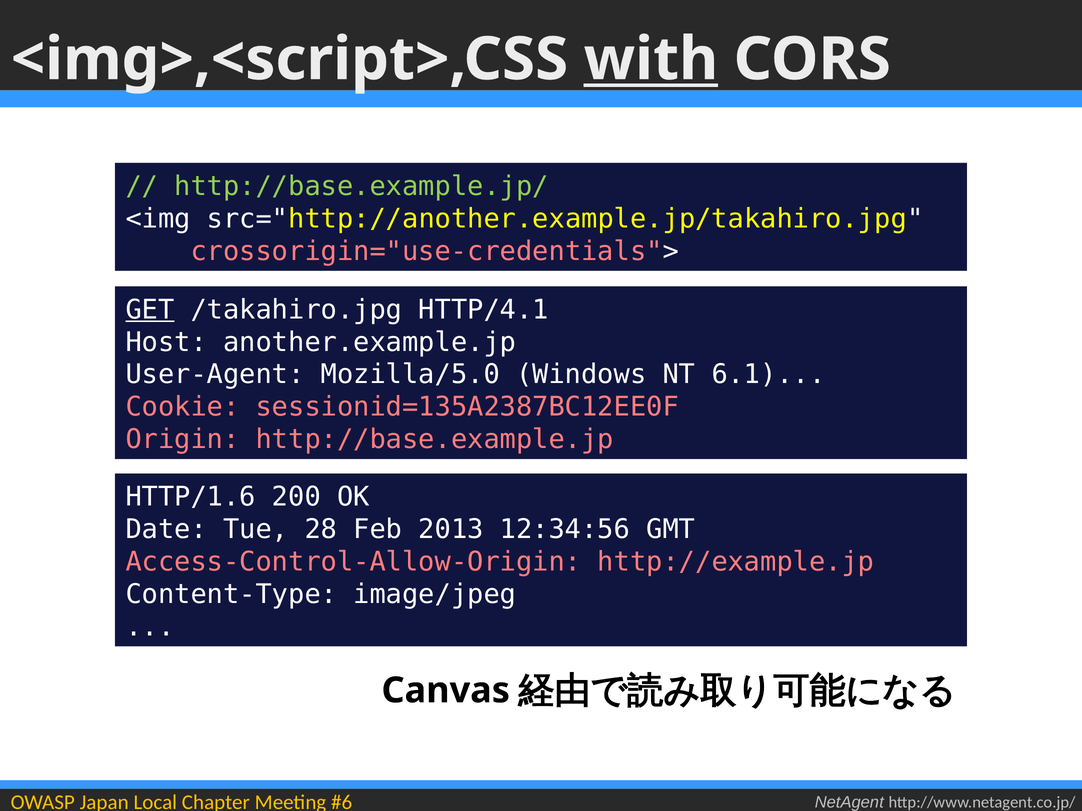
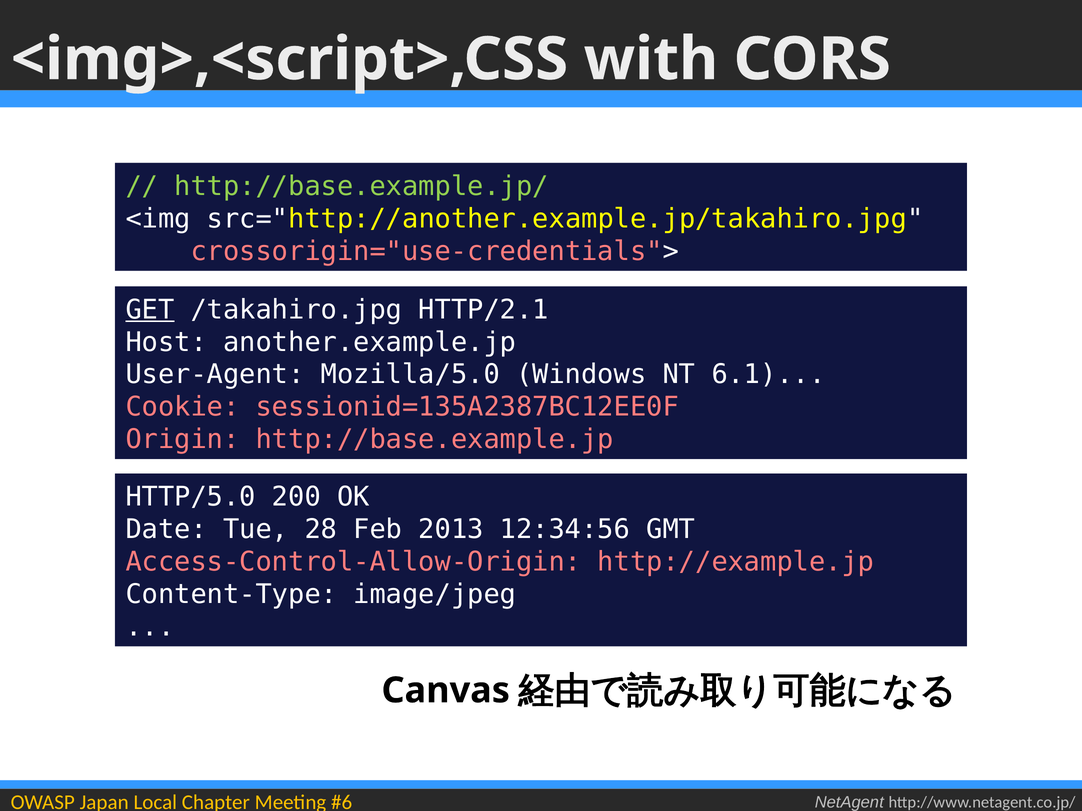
with underline: present -> none (651, 59)
HTTP/4.1: HTTP/4.1 -> HTTP/2.1 (484, 310)
HTTP/1.6: HTTP/1.6 -> HTTP/5.0 (191, 497)
